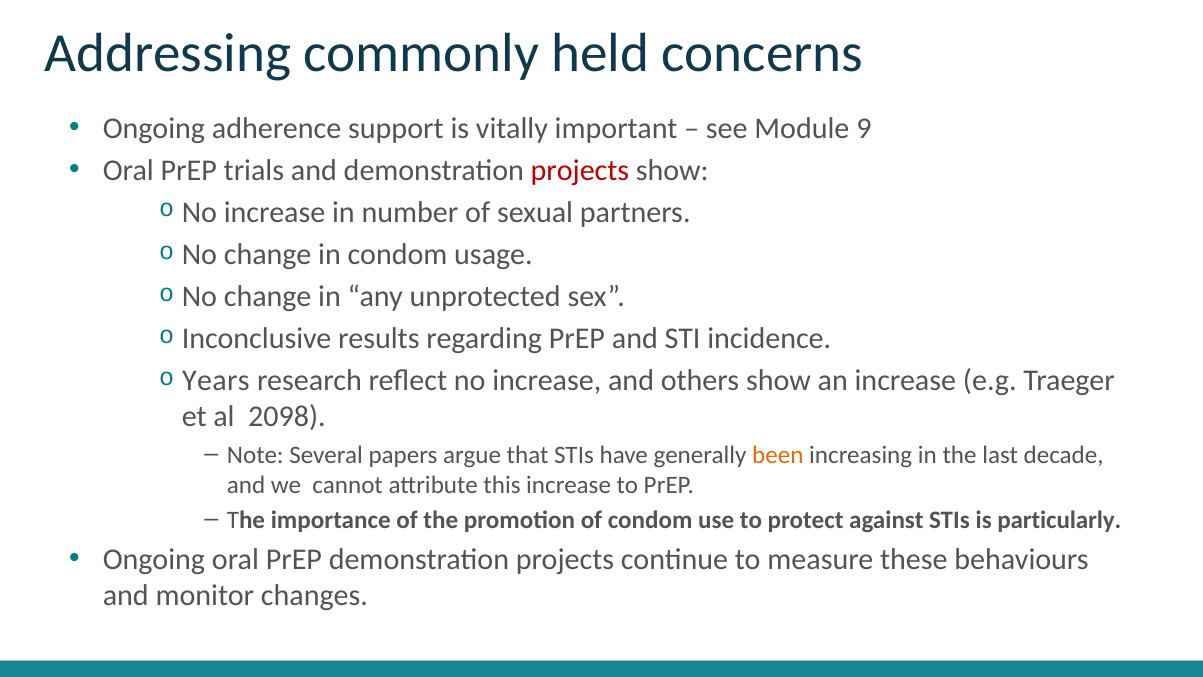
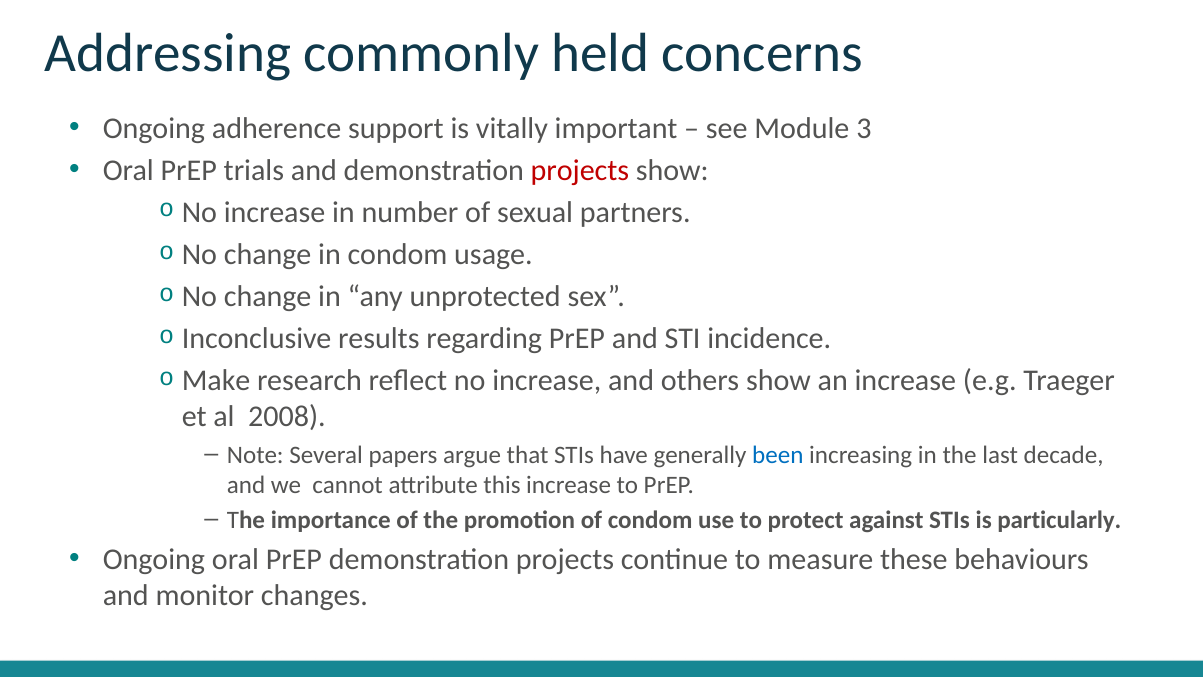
9: 9 -> 3 (864, 128)
Years: Years -> Make (216, 381)
2098: 2098 -> 2008 (287, 417)
been colour: orange -> blue (778, 455)
